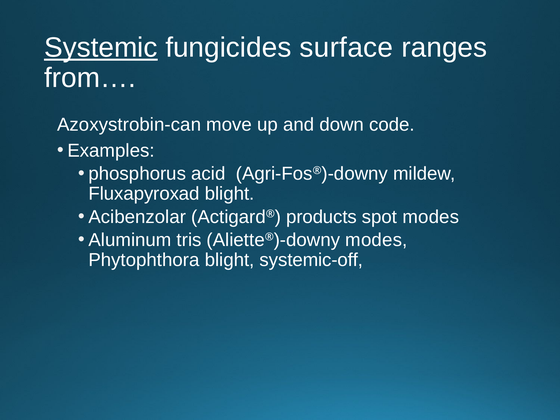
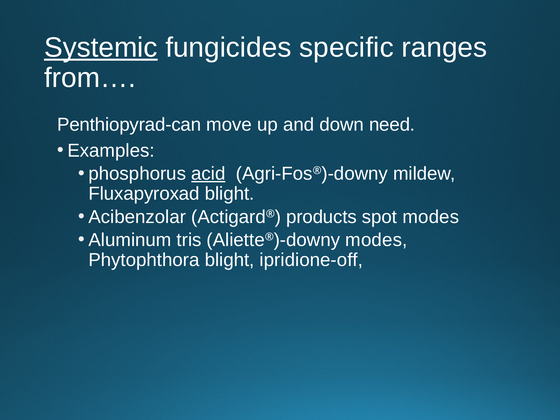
surface: surface -> specific (346, 48)
Azoxystrobin-can: Azoxystrobin-can -> Penthiopyrad-can (129, 125)
code: code -> need (392, 125)
acid underline: none -> present (208, 174)
systemic-off: systemic-off -> ipridione-off (311, 260)
